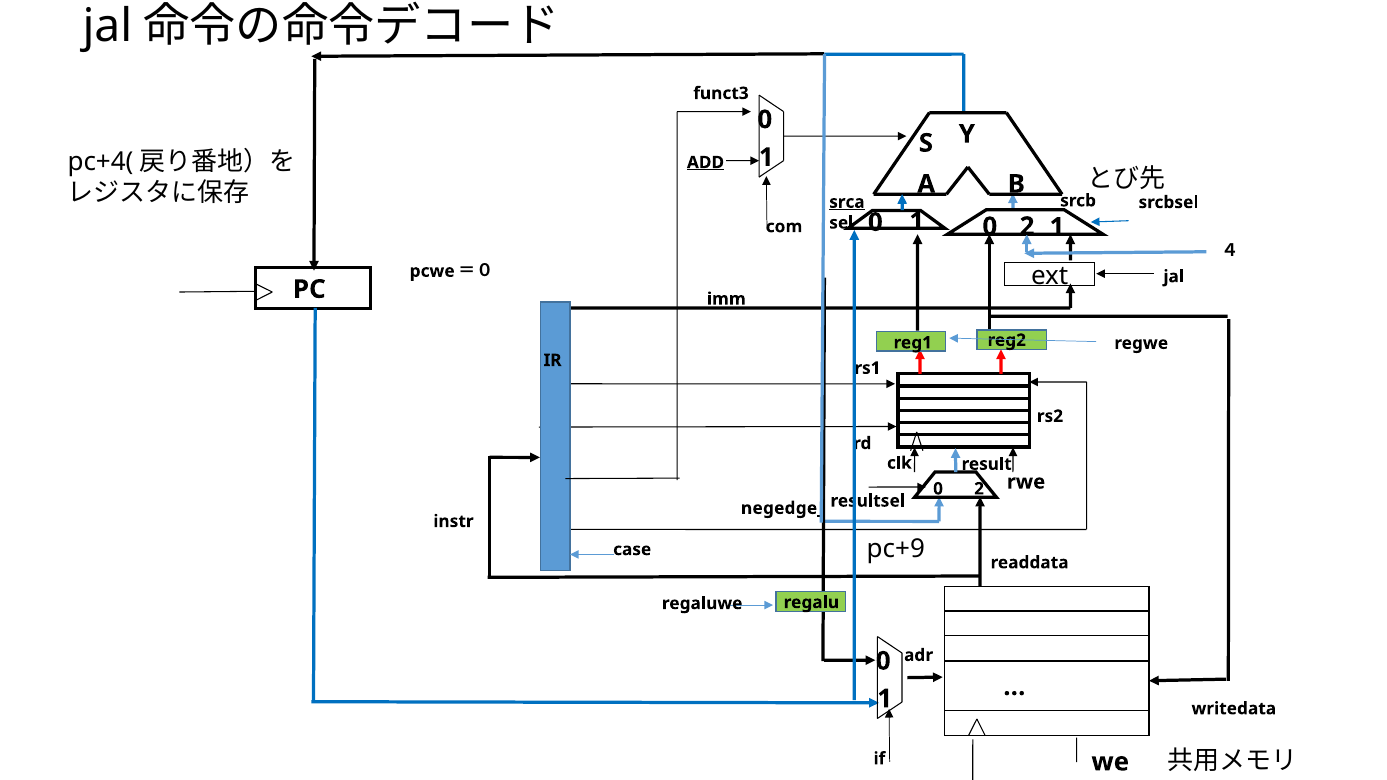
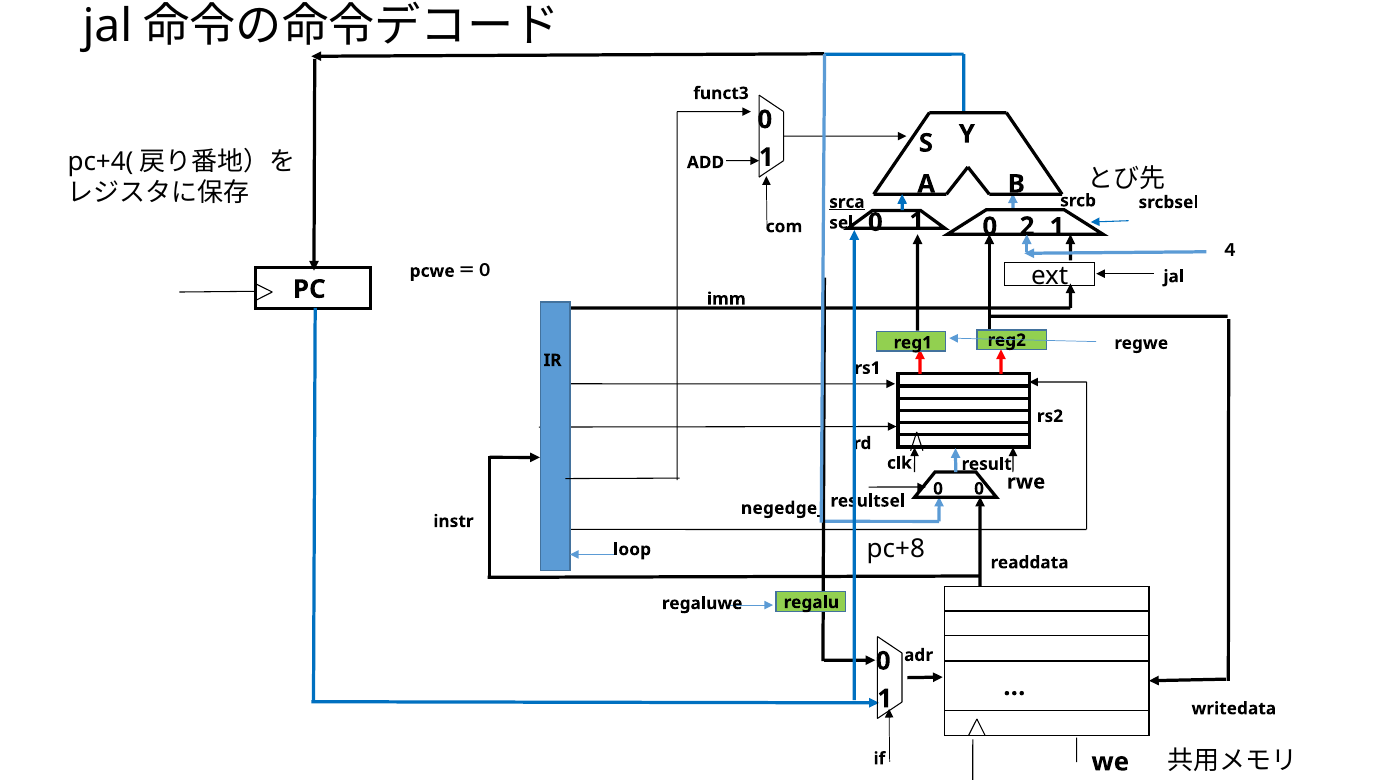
ADD underline: present -> none (706, 163)
0 2: 2 -> 0 (979, 489)
pc+9: pc+9 -> pc+8 (896, 550)
case: case -> loop (632, 550)
